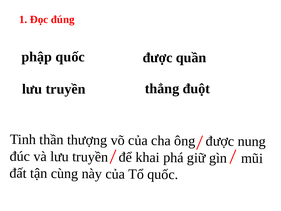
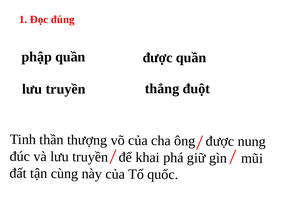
phập quốc: quốc -> quần (70, 57)
